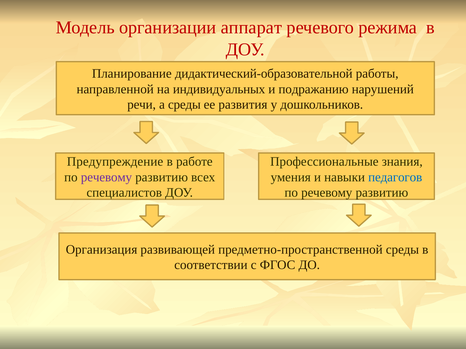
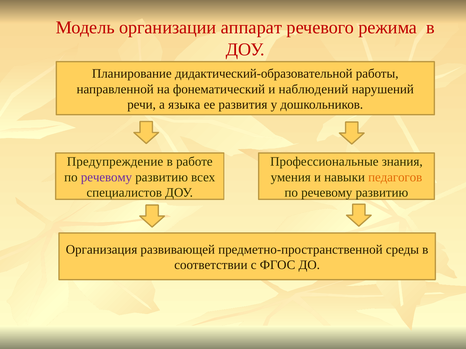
индивидуальных: индивидуальных -> фонематический (219, 89)
подражанию: подражанию -> наблюдений (313, 89)
а среды: среды -> языка (184, 105)
педагогов colour: blue -> orange (395, 177)
